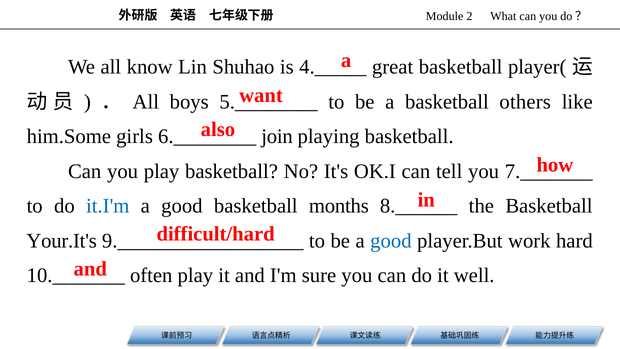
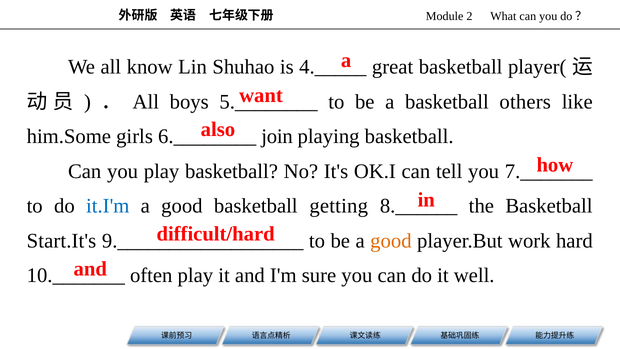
months: months -> getting (339, 206)
Your.It's: Your.It's -> Start.It's (61, 241)
good colour: blue -> orange (391, 241)
